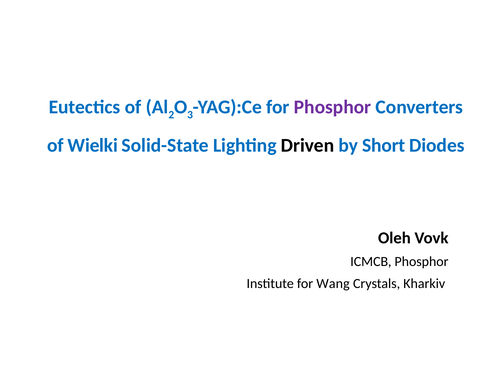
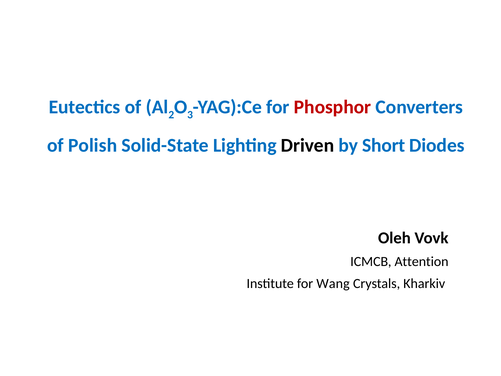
Phosphor colour: purple -> red (333, 107)
Wielki: Wielki -> Polish (93, 145)
ICMCB Phosphor: Phosphor -> Attention (422, 261)
